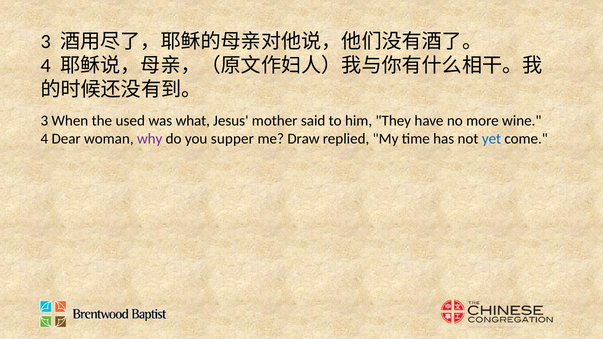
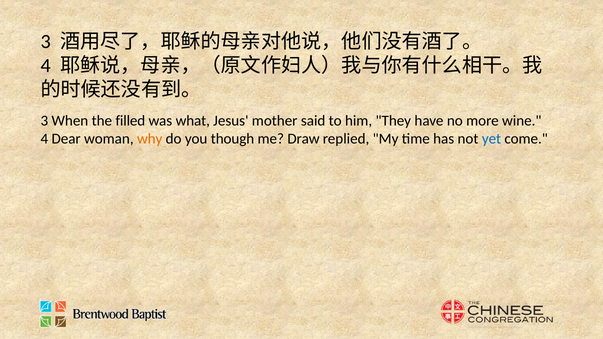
used: used -> filled (130, 121)
why colour: purple -> orange (150, 139)
supper: supper -> though (233, 139)
